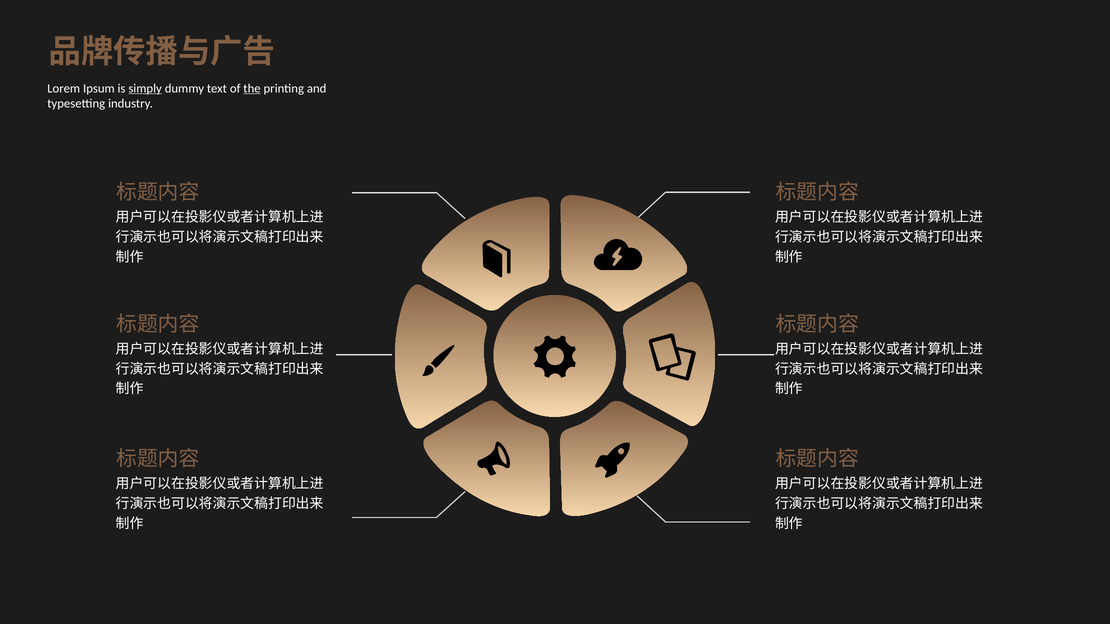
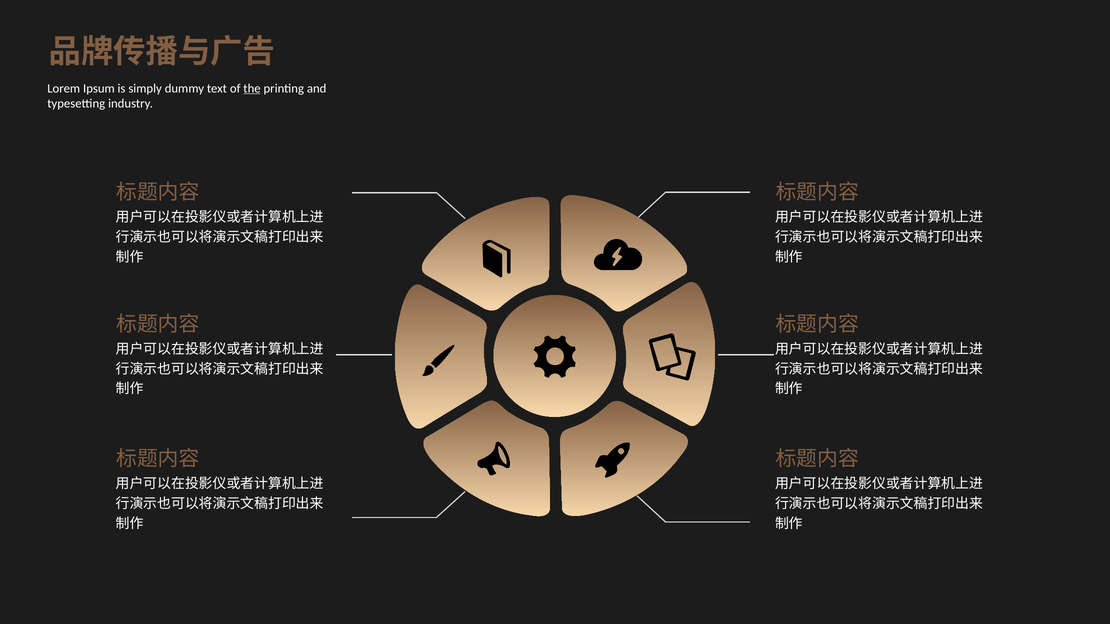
simply underline: present -> none (145, 88)
